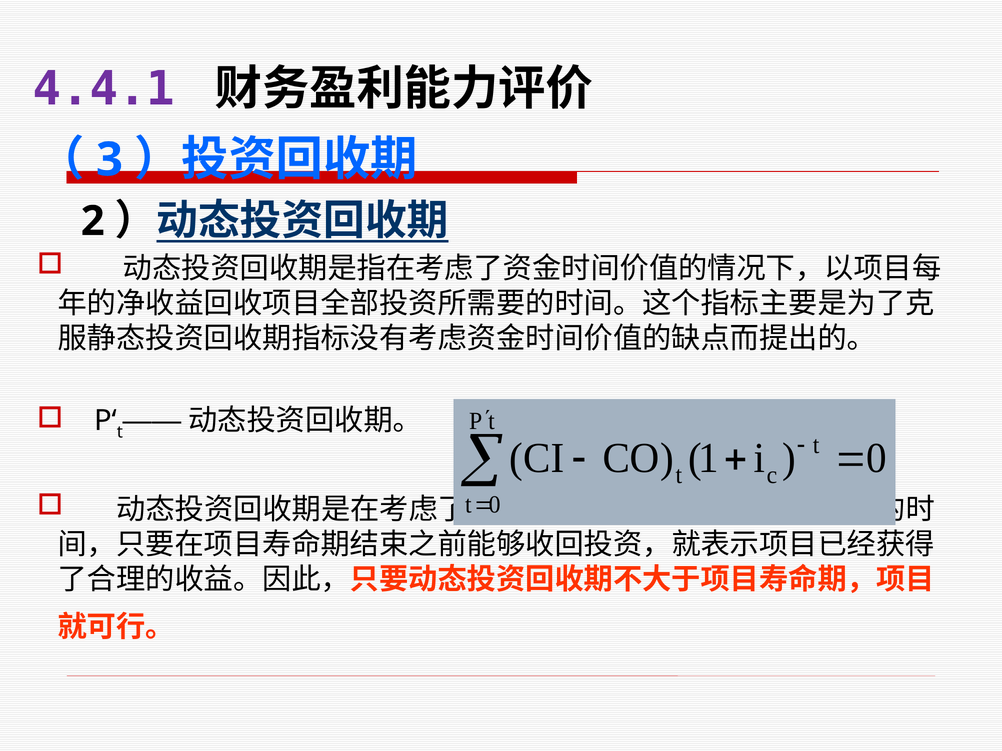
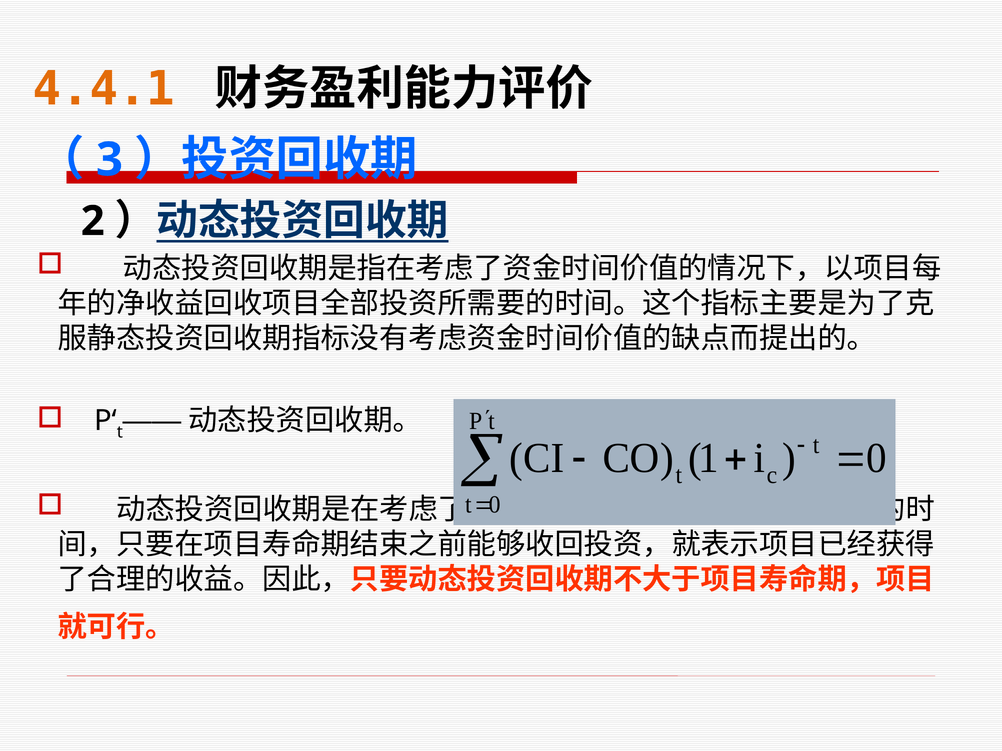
4.4.1 colour: purple -> orange (104, 89)
